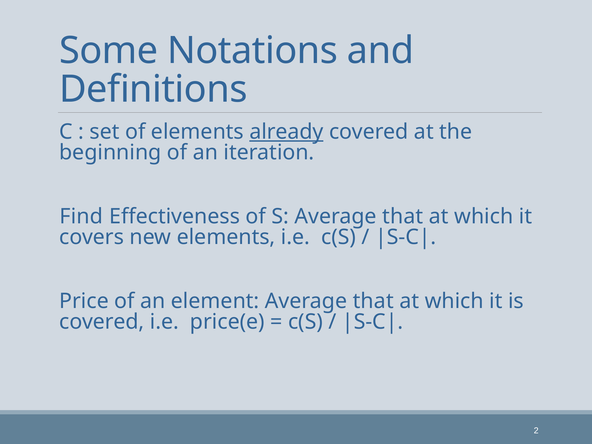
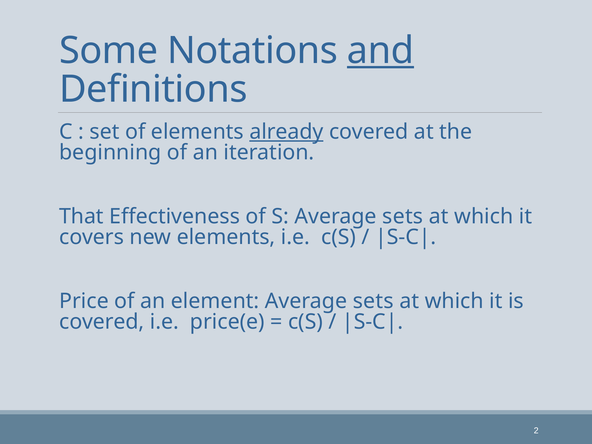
and underline: none -> present (381, 51)
Find: Find -> That (81, 217)
S Average that: that -> sets (403, 217)
element Average that: that -> sets (373, 301)
